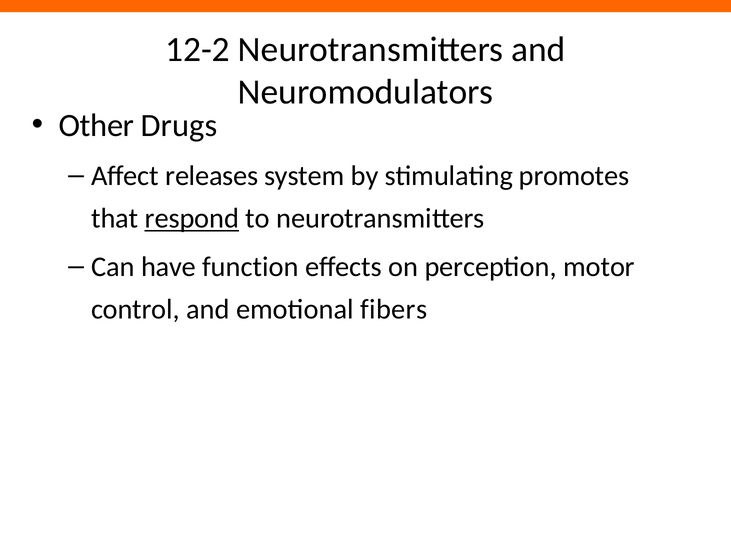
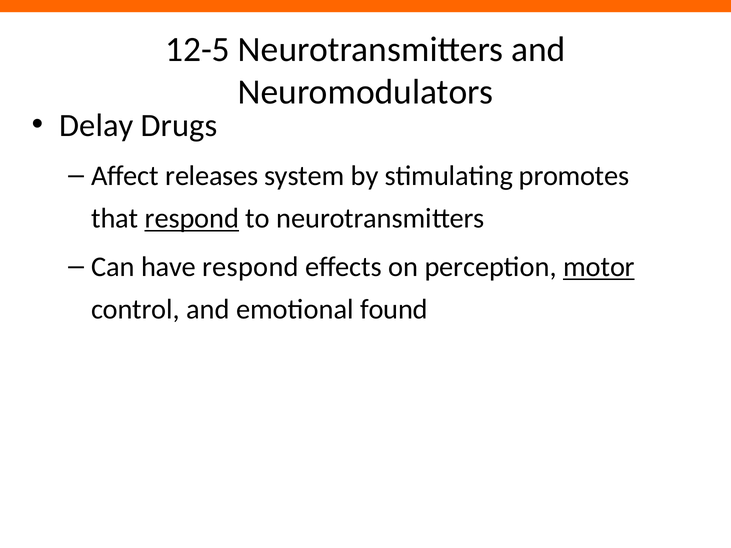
12-2: 12-2 -> 12-5 (198, 49)
Other: Other -> Delay (96, 126)
have function: function -> respond (250, 267)
motor underline: none -> present (599, 267)
fibers: fibers -> found (394, 310)
